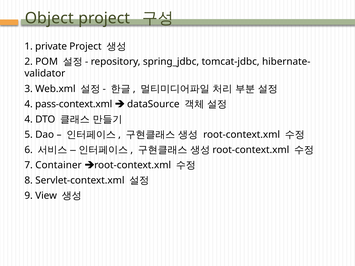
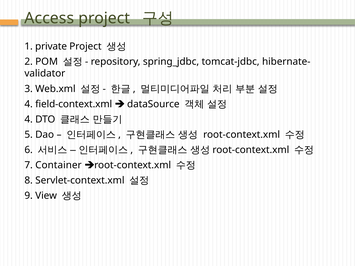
Object: Object -> Access (49, 18)
pass-context.xml: pass-context.xml -> field-context.xml (74, 104)
